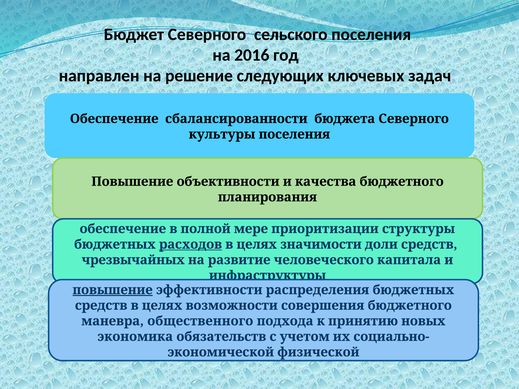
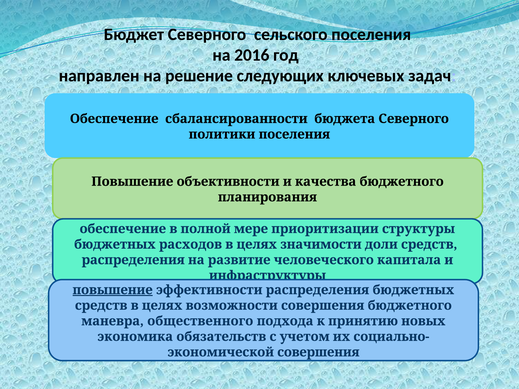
культуры: культуры -> политики (222, 134)
расходов underline: present -> none (190, 245)
чрезвычайных: чрезвычайных -> распределения (133, 260)
физической: физической -> совершения (318, 352)
